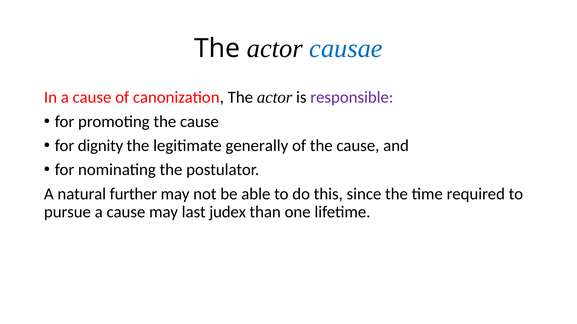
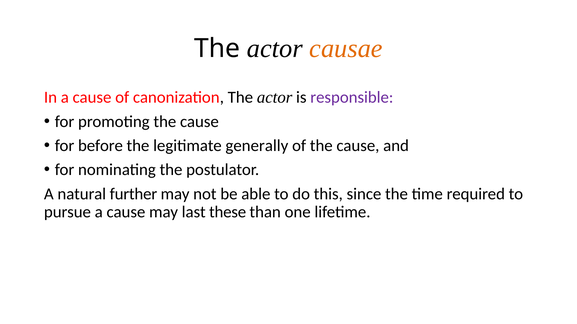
causae colour: blue -> orange (346, 48)
dignity: dignity -> before (100, 146)
judex: judex -> these (228, 212)
